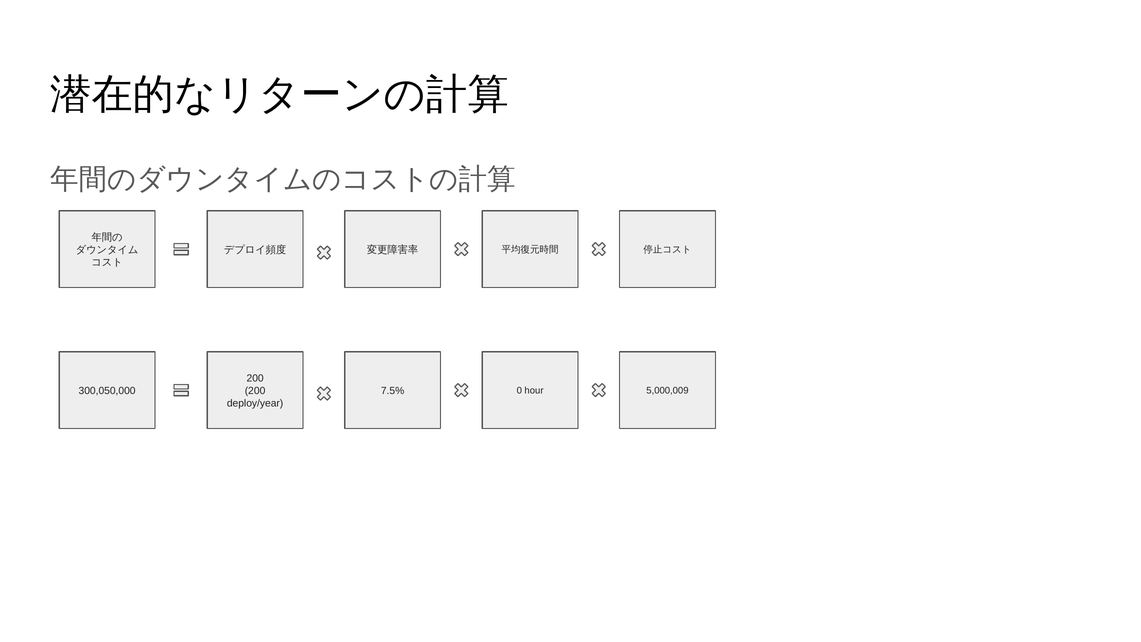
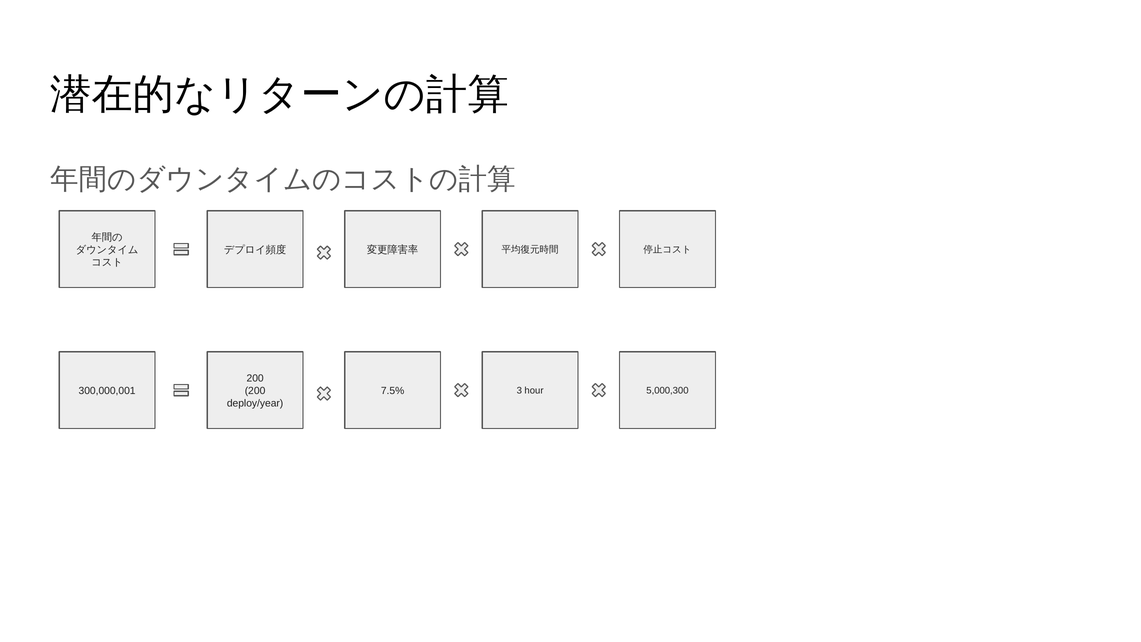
300,050,000: 300,050,000 -> 300,000,001 (107, 391)
0: 0 -> 3 (519, 391)
5,000,009: 5,000,009 -> 5,000,300 (667, 391)
